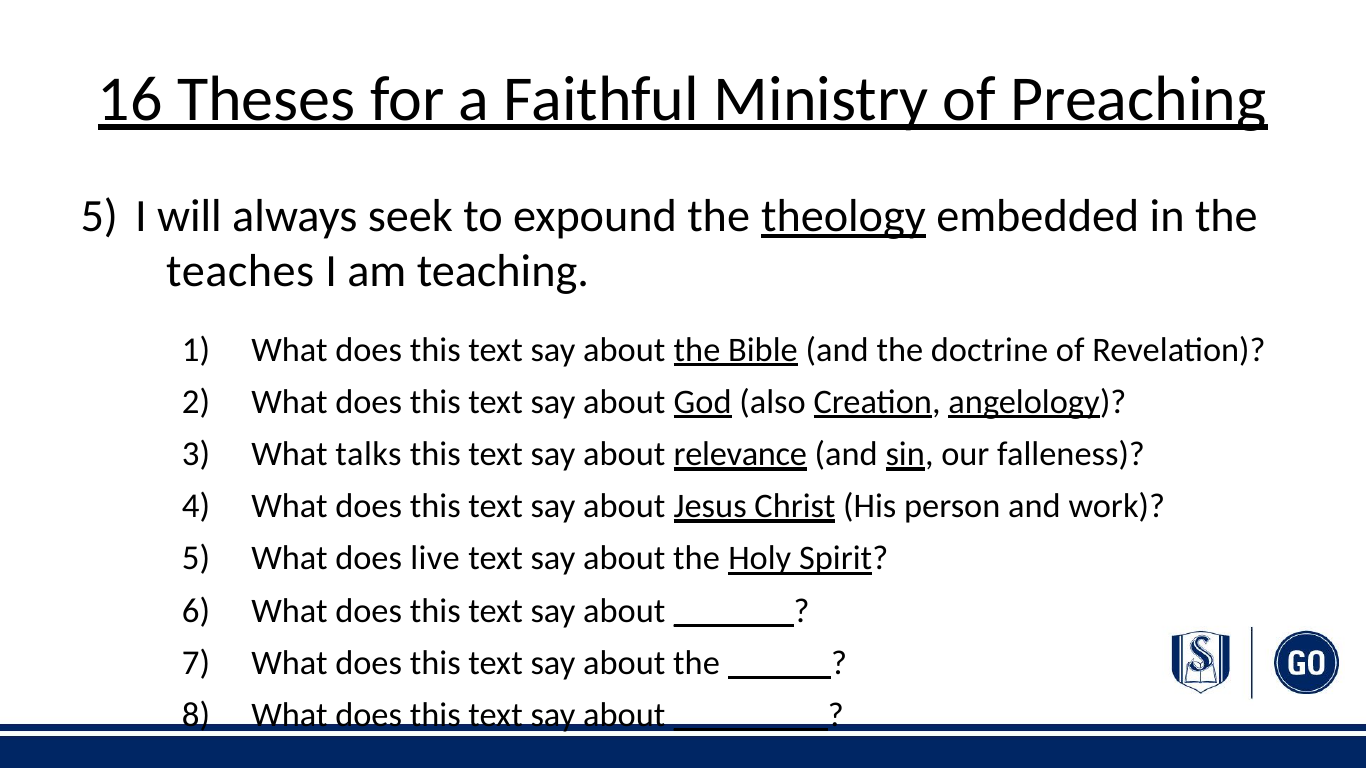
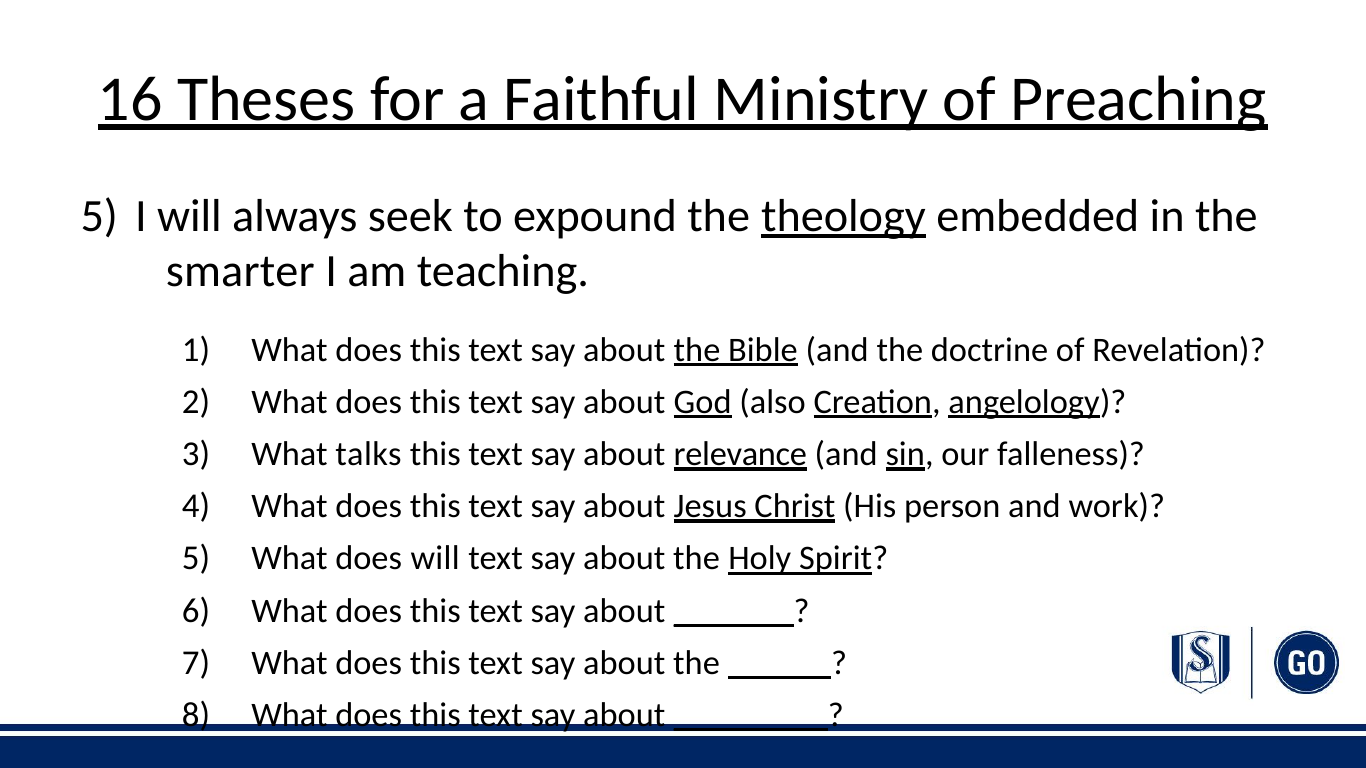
teaches: teaches -> smarter (240, 272)
does live: live -> will (435, 559)
